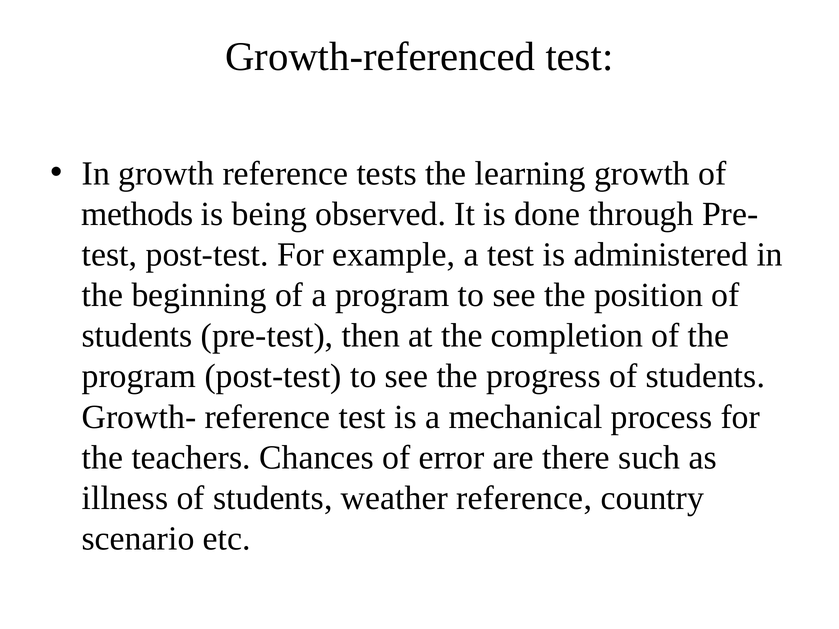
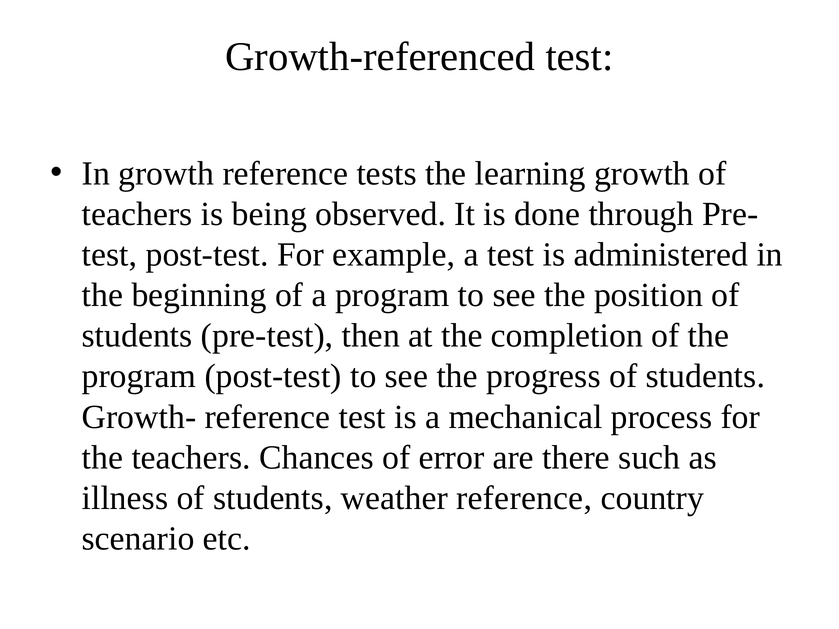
methods: methods -> teachers (137, 214)
